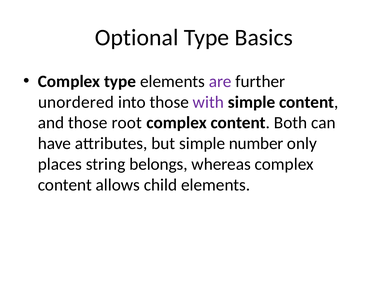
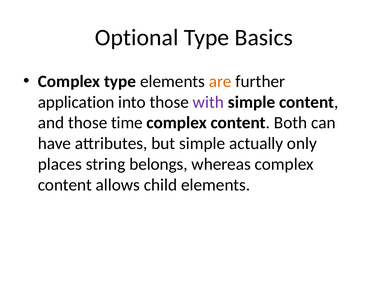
are colour: purple -> orange (220, 81)
unordered: unordered -> application (76, 102)
root: root -> time (127, 123)
number: number -> actually (256, 143)
